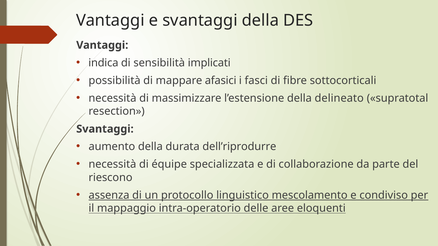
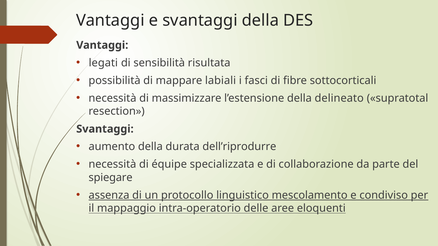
indica: indica -> legati (103, 63)
implicati: implicati -> risultata (209, 63)
afasici: afasici -> labiali (221, 81)
riescono: riescono -> spiegare (111, 178)
